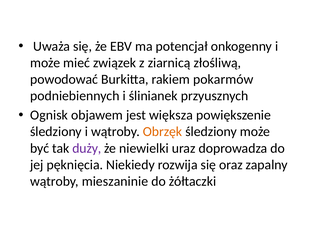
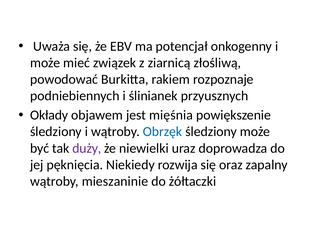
pokarmów: pokarmów -> rozpoznaje (223, 79)
Ognisk: Ognisk -> Okłady (49, 115)
większa: większa -> mięśnia (171, 115)
Obrzęk colour: orange -> blue (163, 132)
